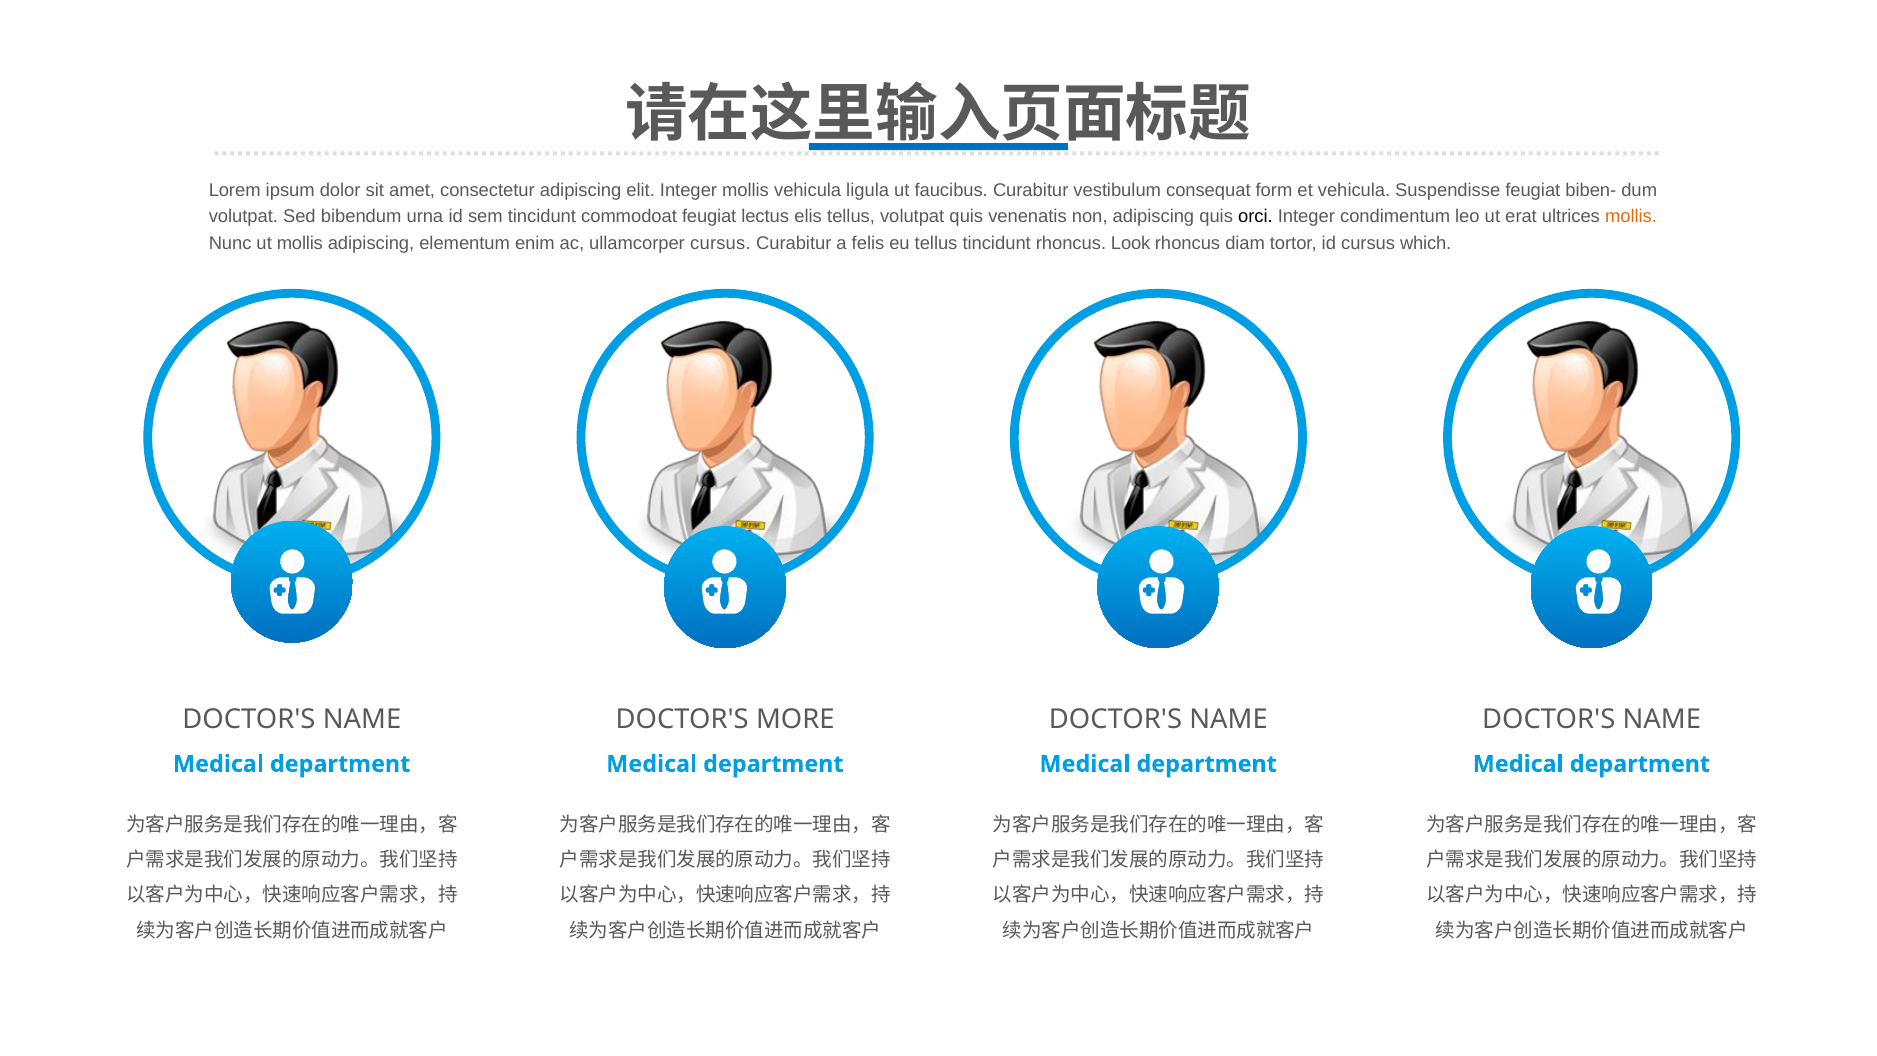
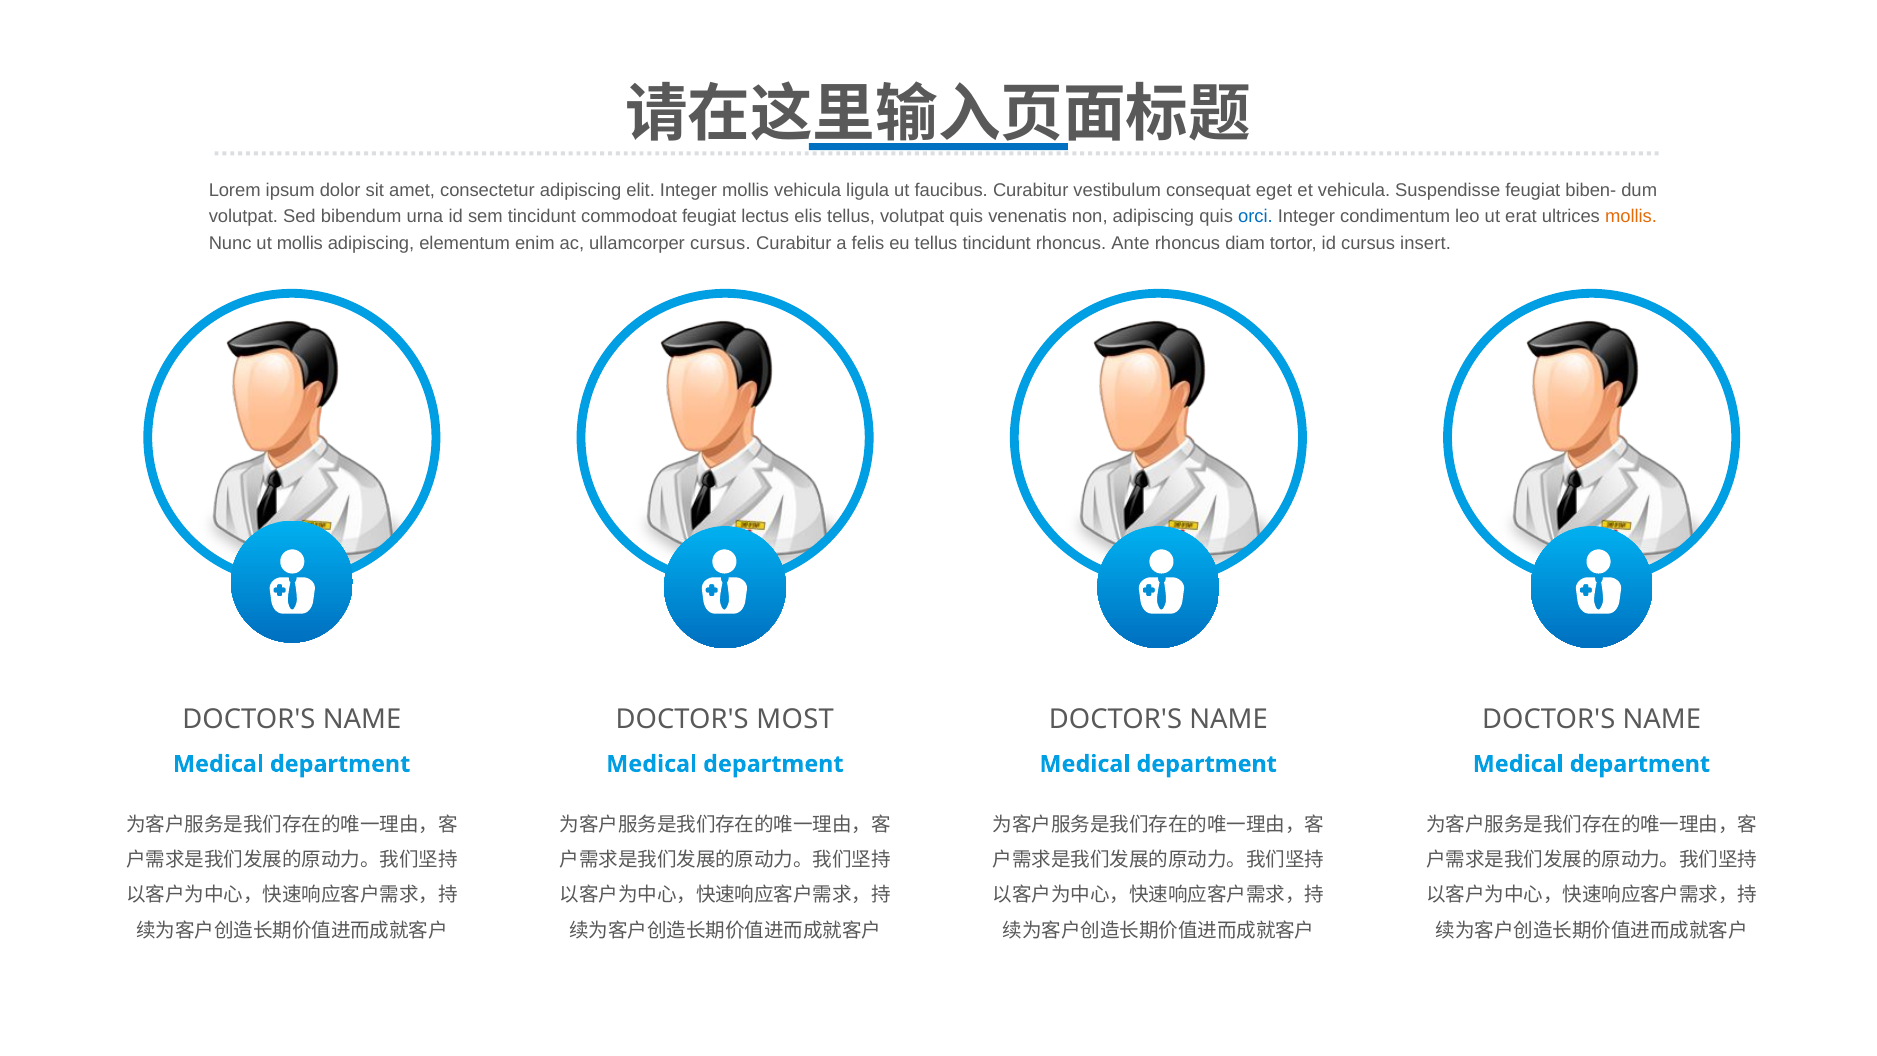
form: form -> eget (1274, 191)
orci colour: black -> blue (1255, 217)
Look: Look -> Ante (1130, 243)
which: which -> insert (1425, 243)
MORE: MORE -> MOST (795, 720)
